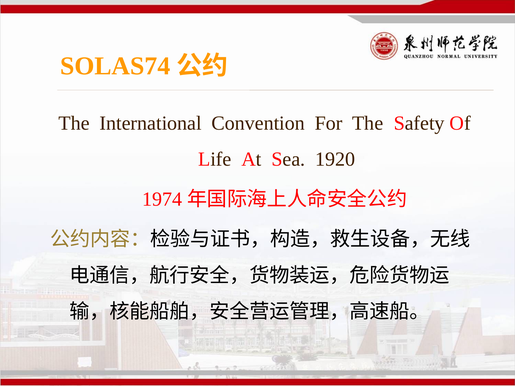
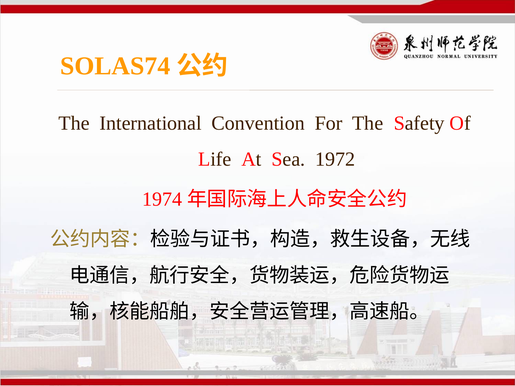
1920: 1920 -> 1972 (335, 159)
